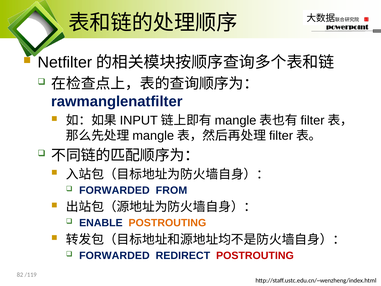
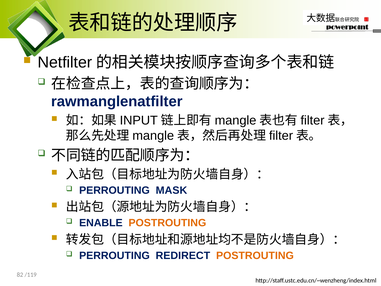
FORWARDED: FORWARDED -> PERROUTING (114, 190)
FROM: FROM -> MASK (171, 190)
FORWARDED: FORWARDED -> PERROUTING (114, 255)
POSTROUTING colour: red -> orange (255, 255)
